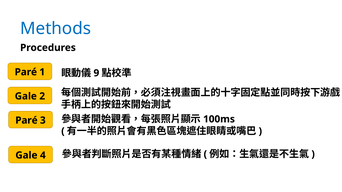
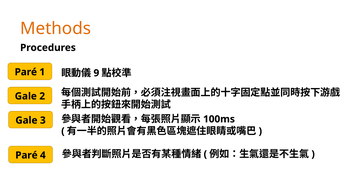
Methods colour: blue -> orange (56, 28)
Paré: Paré -> Gale (26, 121)
Gale: Gale -> Paré (26, 156)
